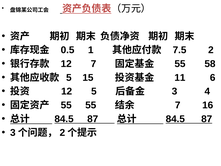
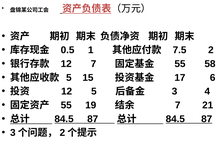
11: 11 -> 17 (180, 78)
55 55: 55 -> 19 (91, 105)
16: 16 -> 21 (208, 105)
